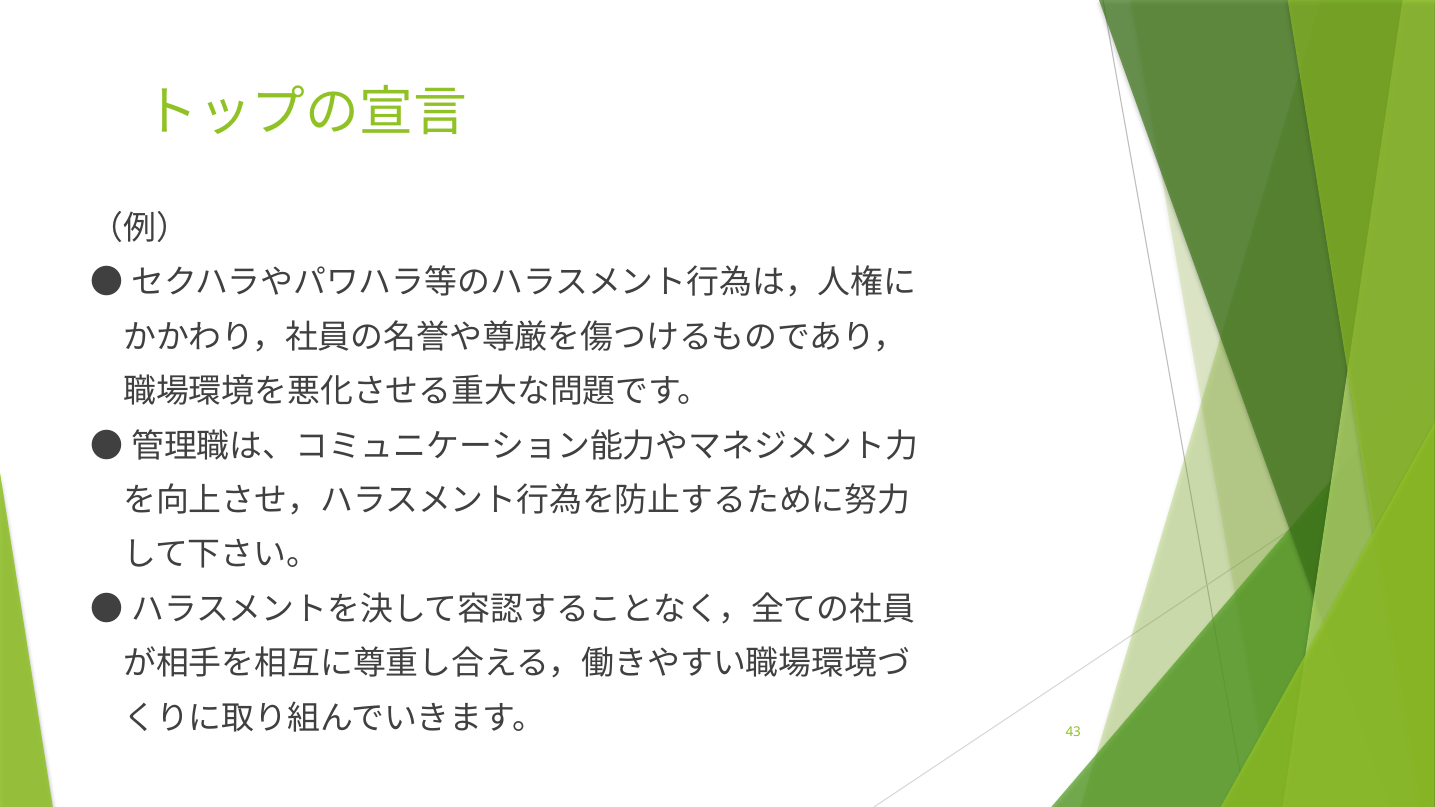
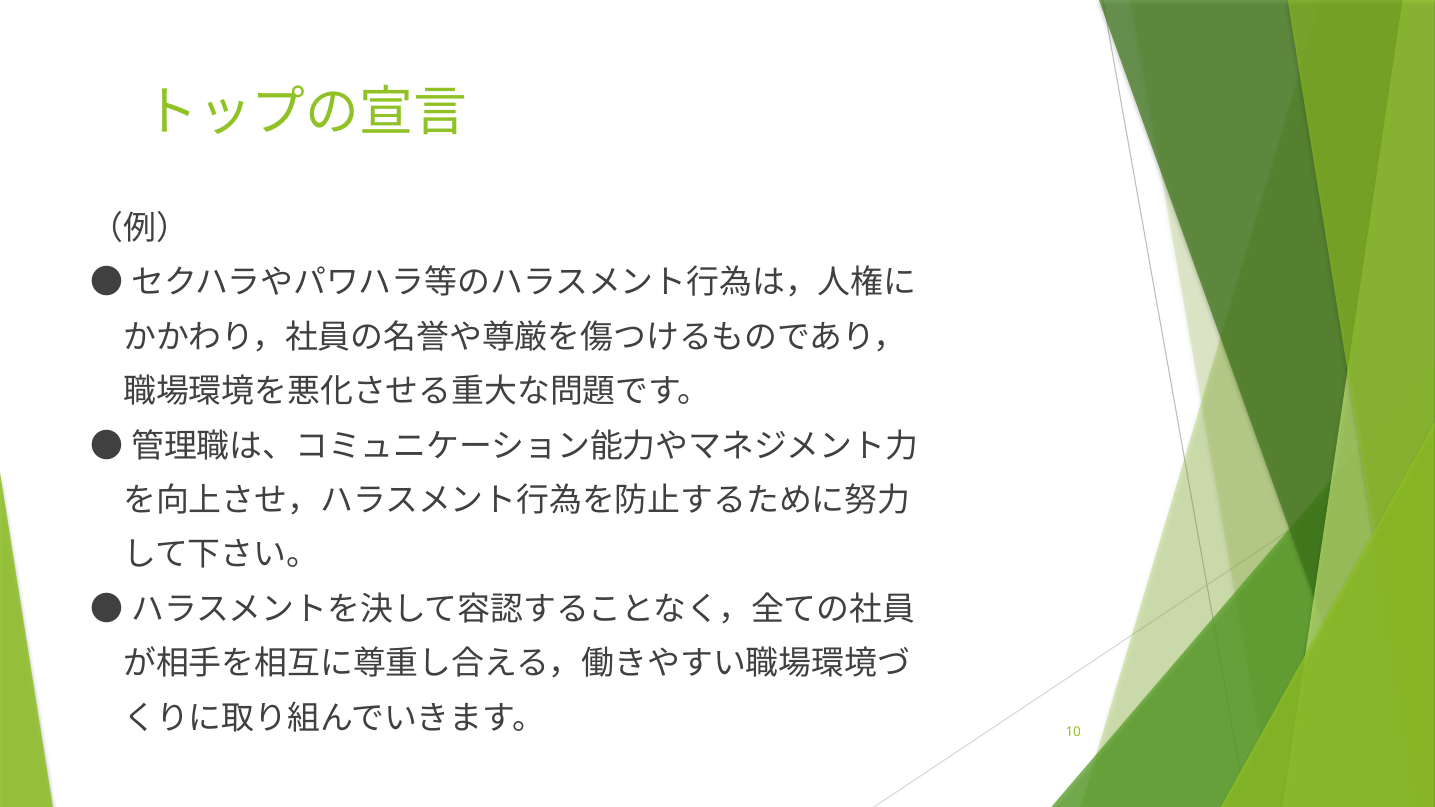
43: 43 -> 10 (1073, 732)
